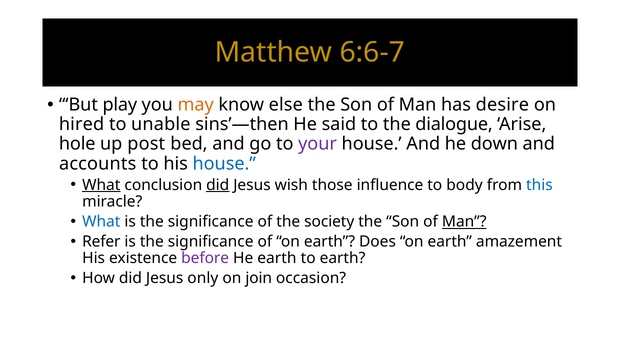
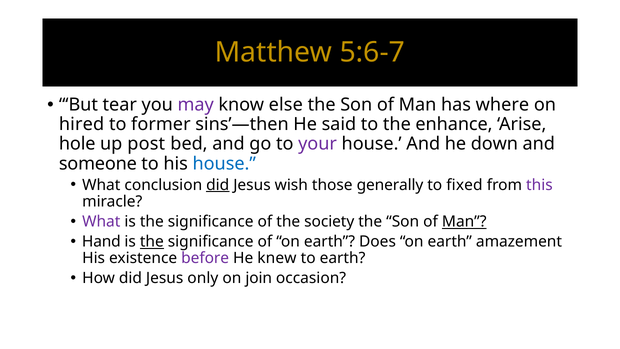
6:6-7: 6:6-7 -> 5:6-7 (372, 52)
play: play -> tear (120, 105)
may colour: orange -> purple (196, 105)
desire: desire -> where (502, 105)
unable: unable -> former (161, 124)
dialogue: dialogue -> enhance (454, 124)
accounts: accounts -> someone (98, 163)
What underline: present -> none (101, 185)
influence: influence -> generally (390, 185)
body: body -> fixed (464, 185)
this colour: blue -> purple (539, 185)
What colour: blue -> purple (101, 221)
Refer: Refer -> Hand (101, 241)
the underline: none -> present (152, 241)
He earth: earth -> knew (277, 258)
